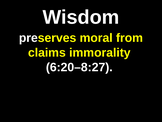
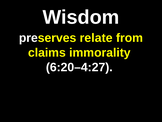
moral: moral -> relate (96, 38)
6:20–8:27: 6:20–8:27 -> 6:20–4:27 (79, 67)
